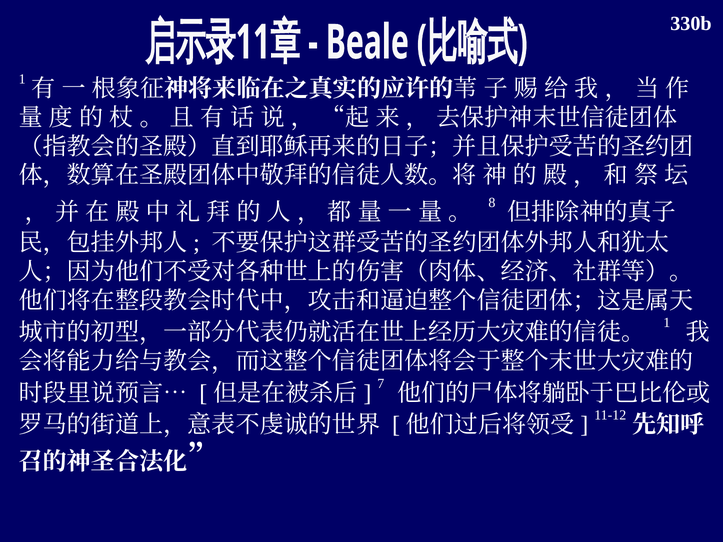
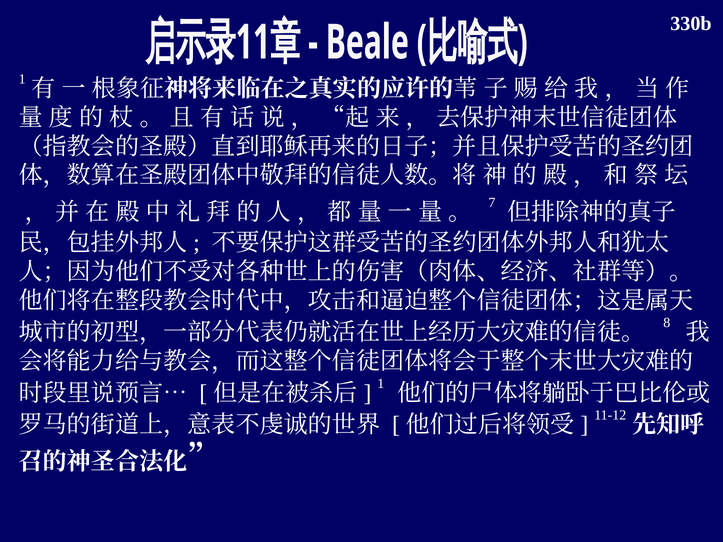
8: 8 -> 7 (492, 203)
1: 1 -> 8 (667, 323)
7: 7 -> 1 (381, 384)
